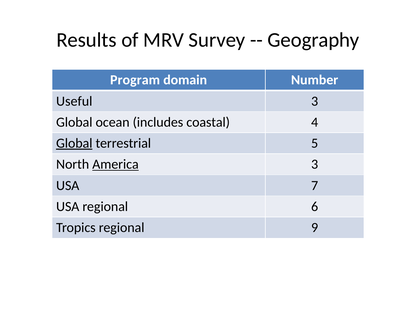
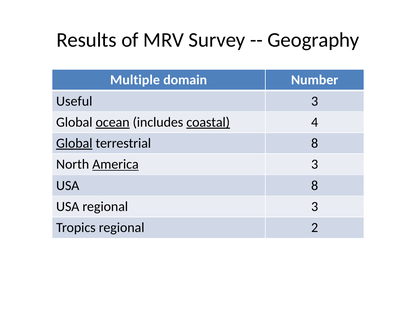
Program: Program -> Multiple (135, 80)
ocean underline: none -> present (113, 122)
coastal underline: none -> present (208, 122)
terrestrial 5: 5 -> 8 (315, 143)
USA 7: 7 -> 8 (315, 185)
regional 6: 6 -> 3 (315, 207)
9: 9 -> 2 (315, 228)
